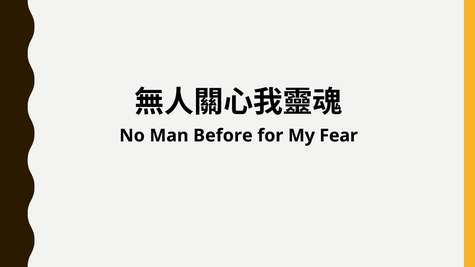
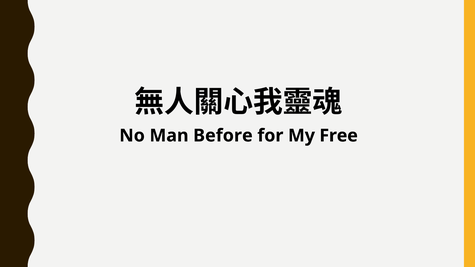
Fear: Fear -> Free (339, 136)
